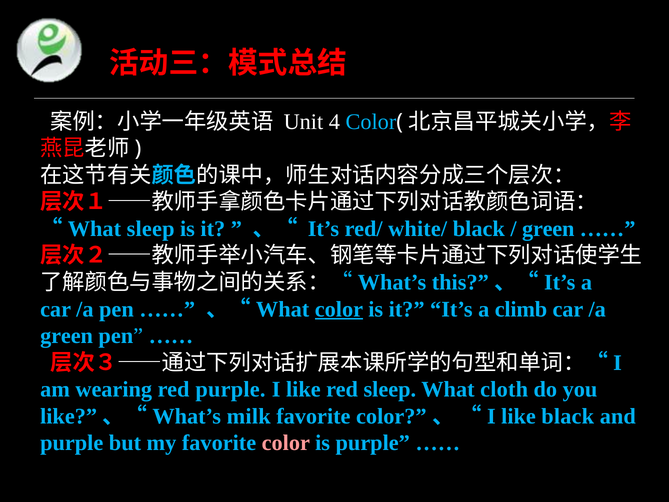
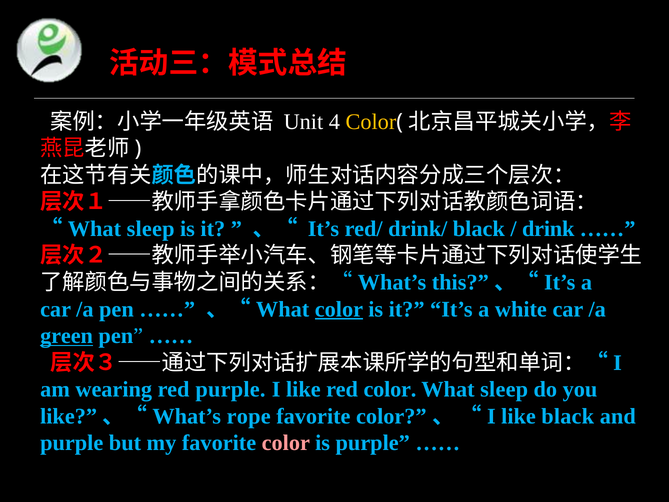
Color colour: light blue -> yellow (371, 122)
white/: white/ -> drink/ (418, 229)
green: green -> drink (548, 229)
climb: climb -> white (521, 309)
green underline: none -> present (67, 336)
red sleep: sleep -> color (390, 389)
cloth: cloth -> sleep (504, 389)
milk: milk -> rope (249, 416)
